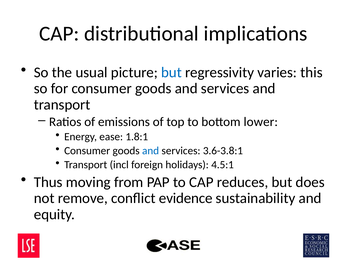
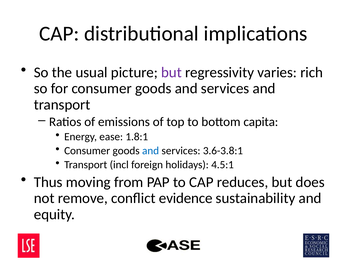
but colour: blue -> purple (171, 72)
this: this -> rich (312, 72)
lower: lower -> capita (261, 122)
